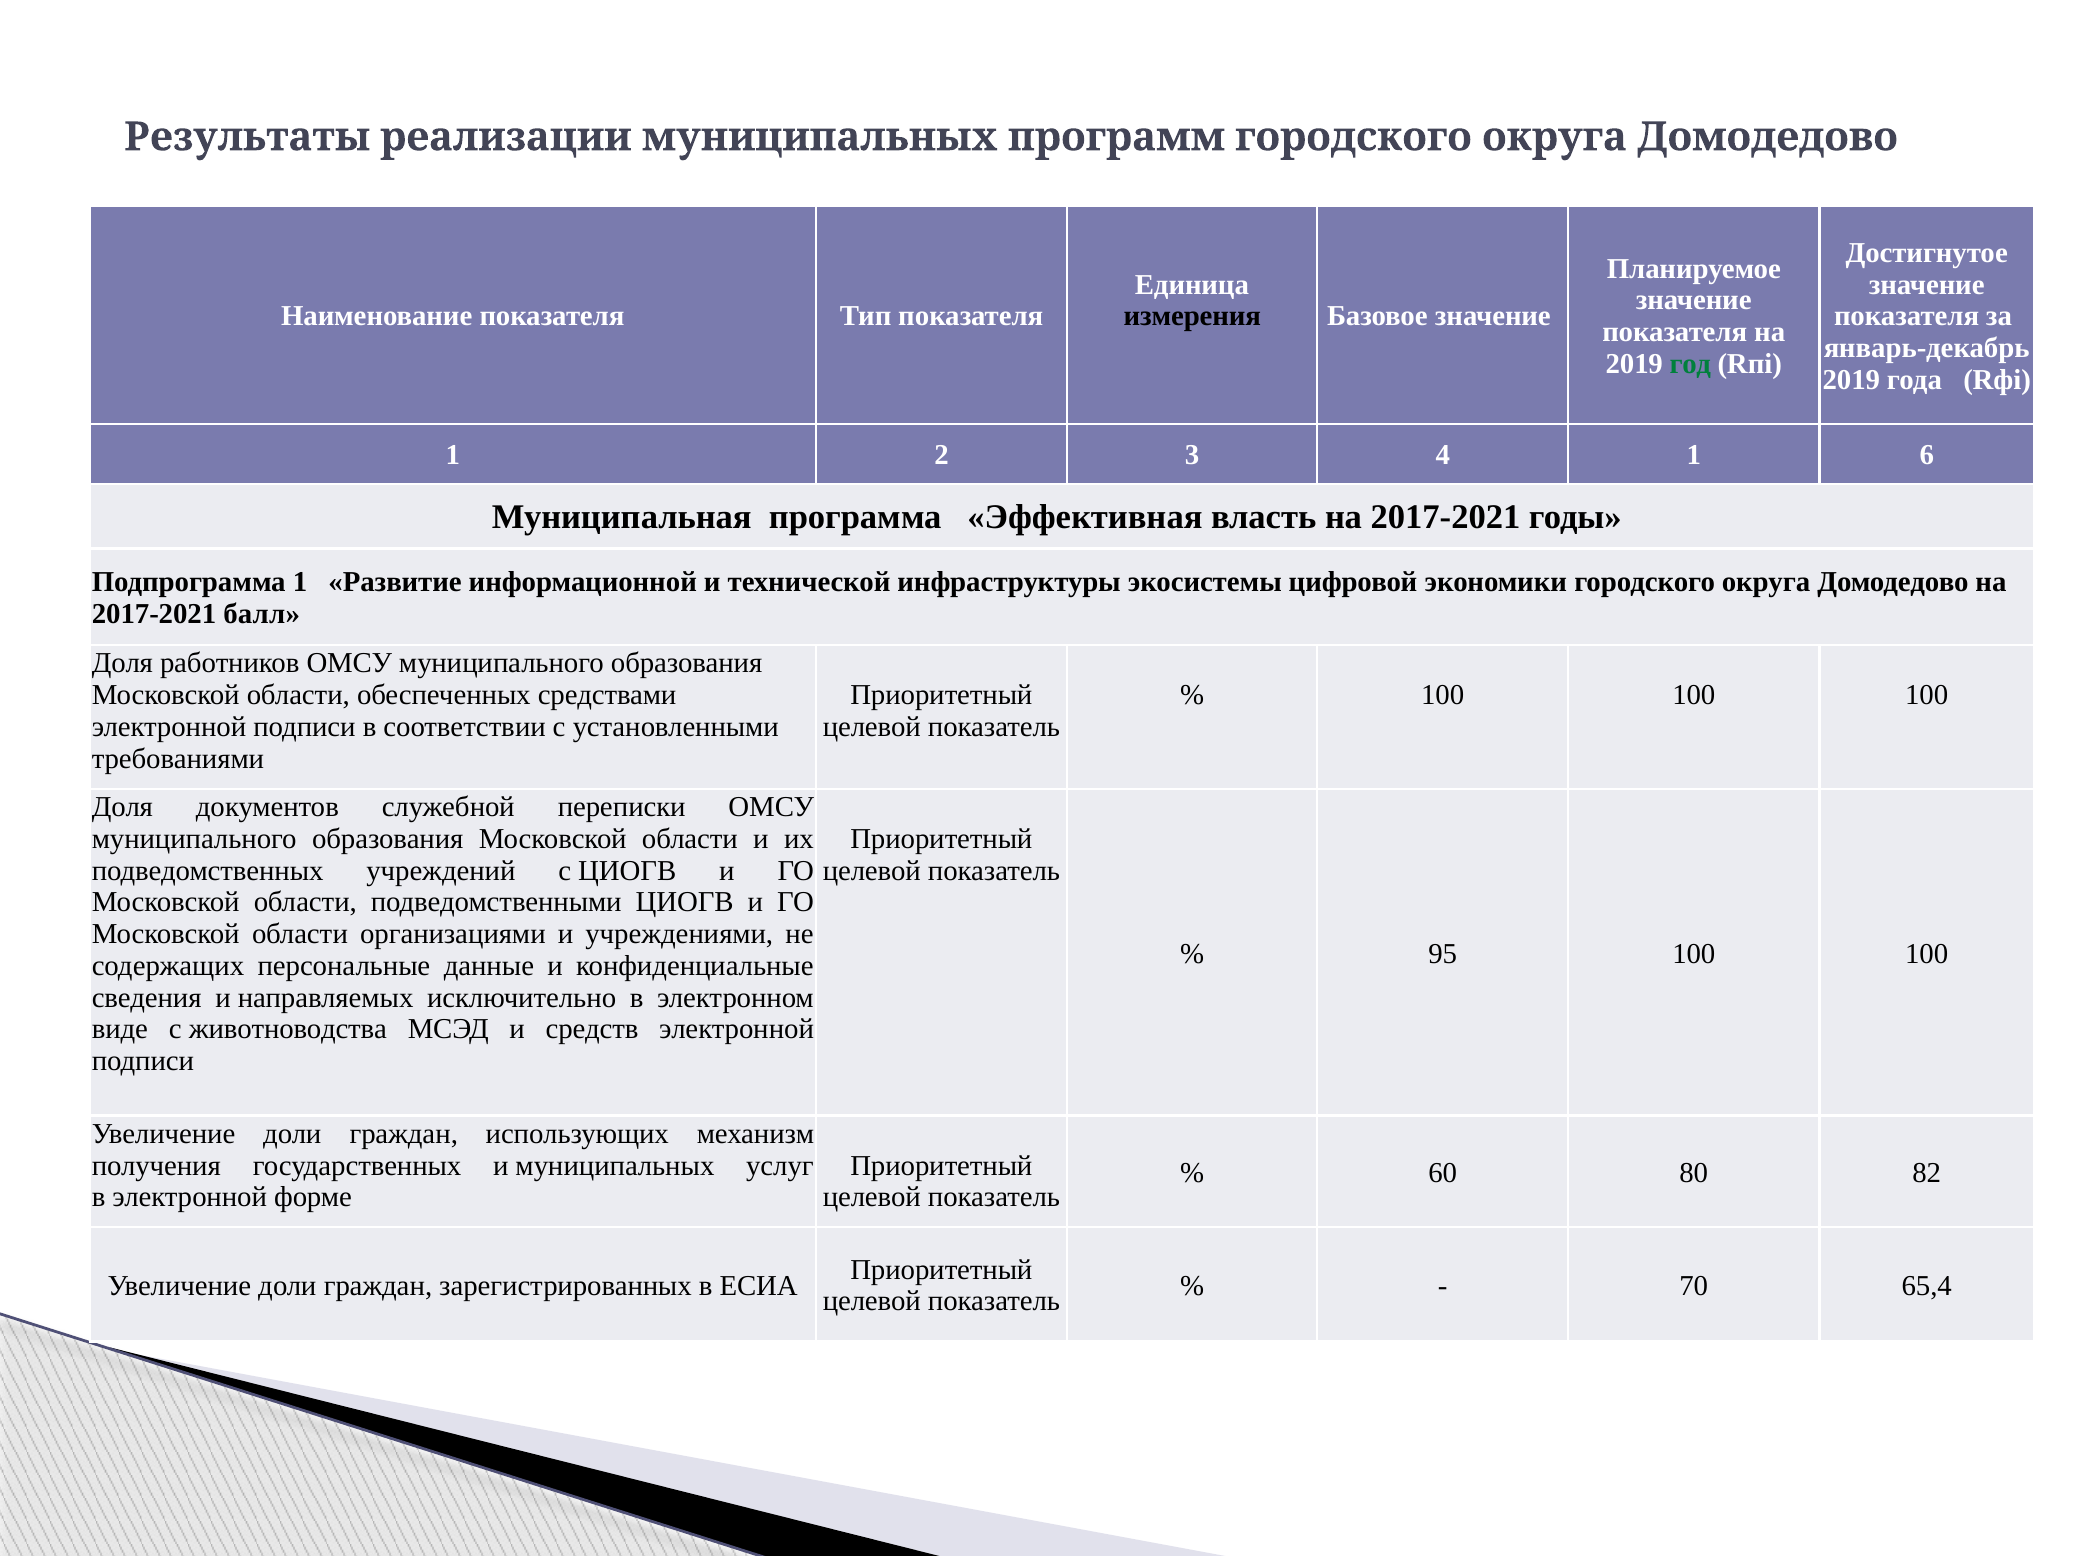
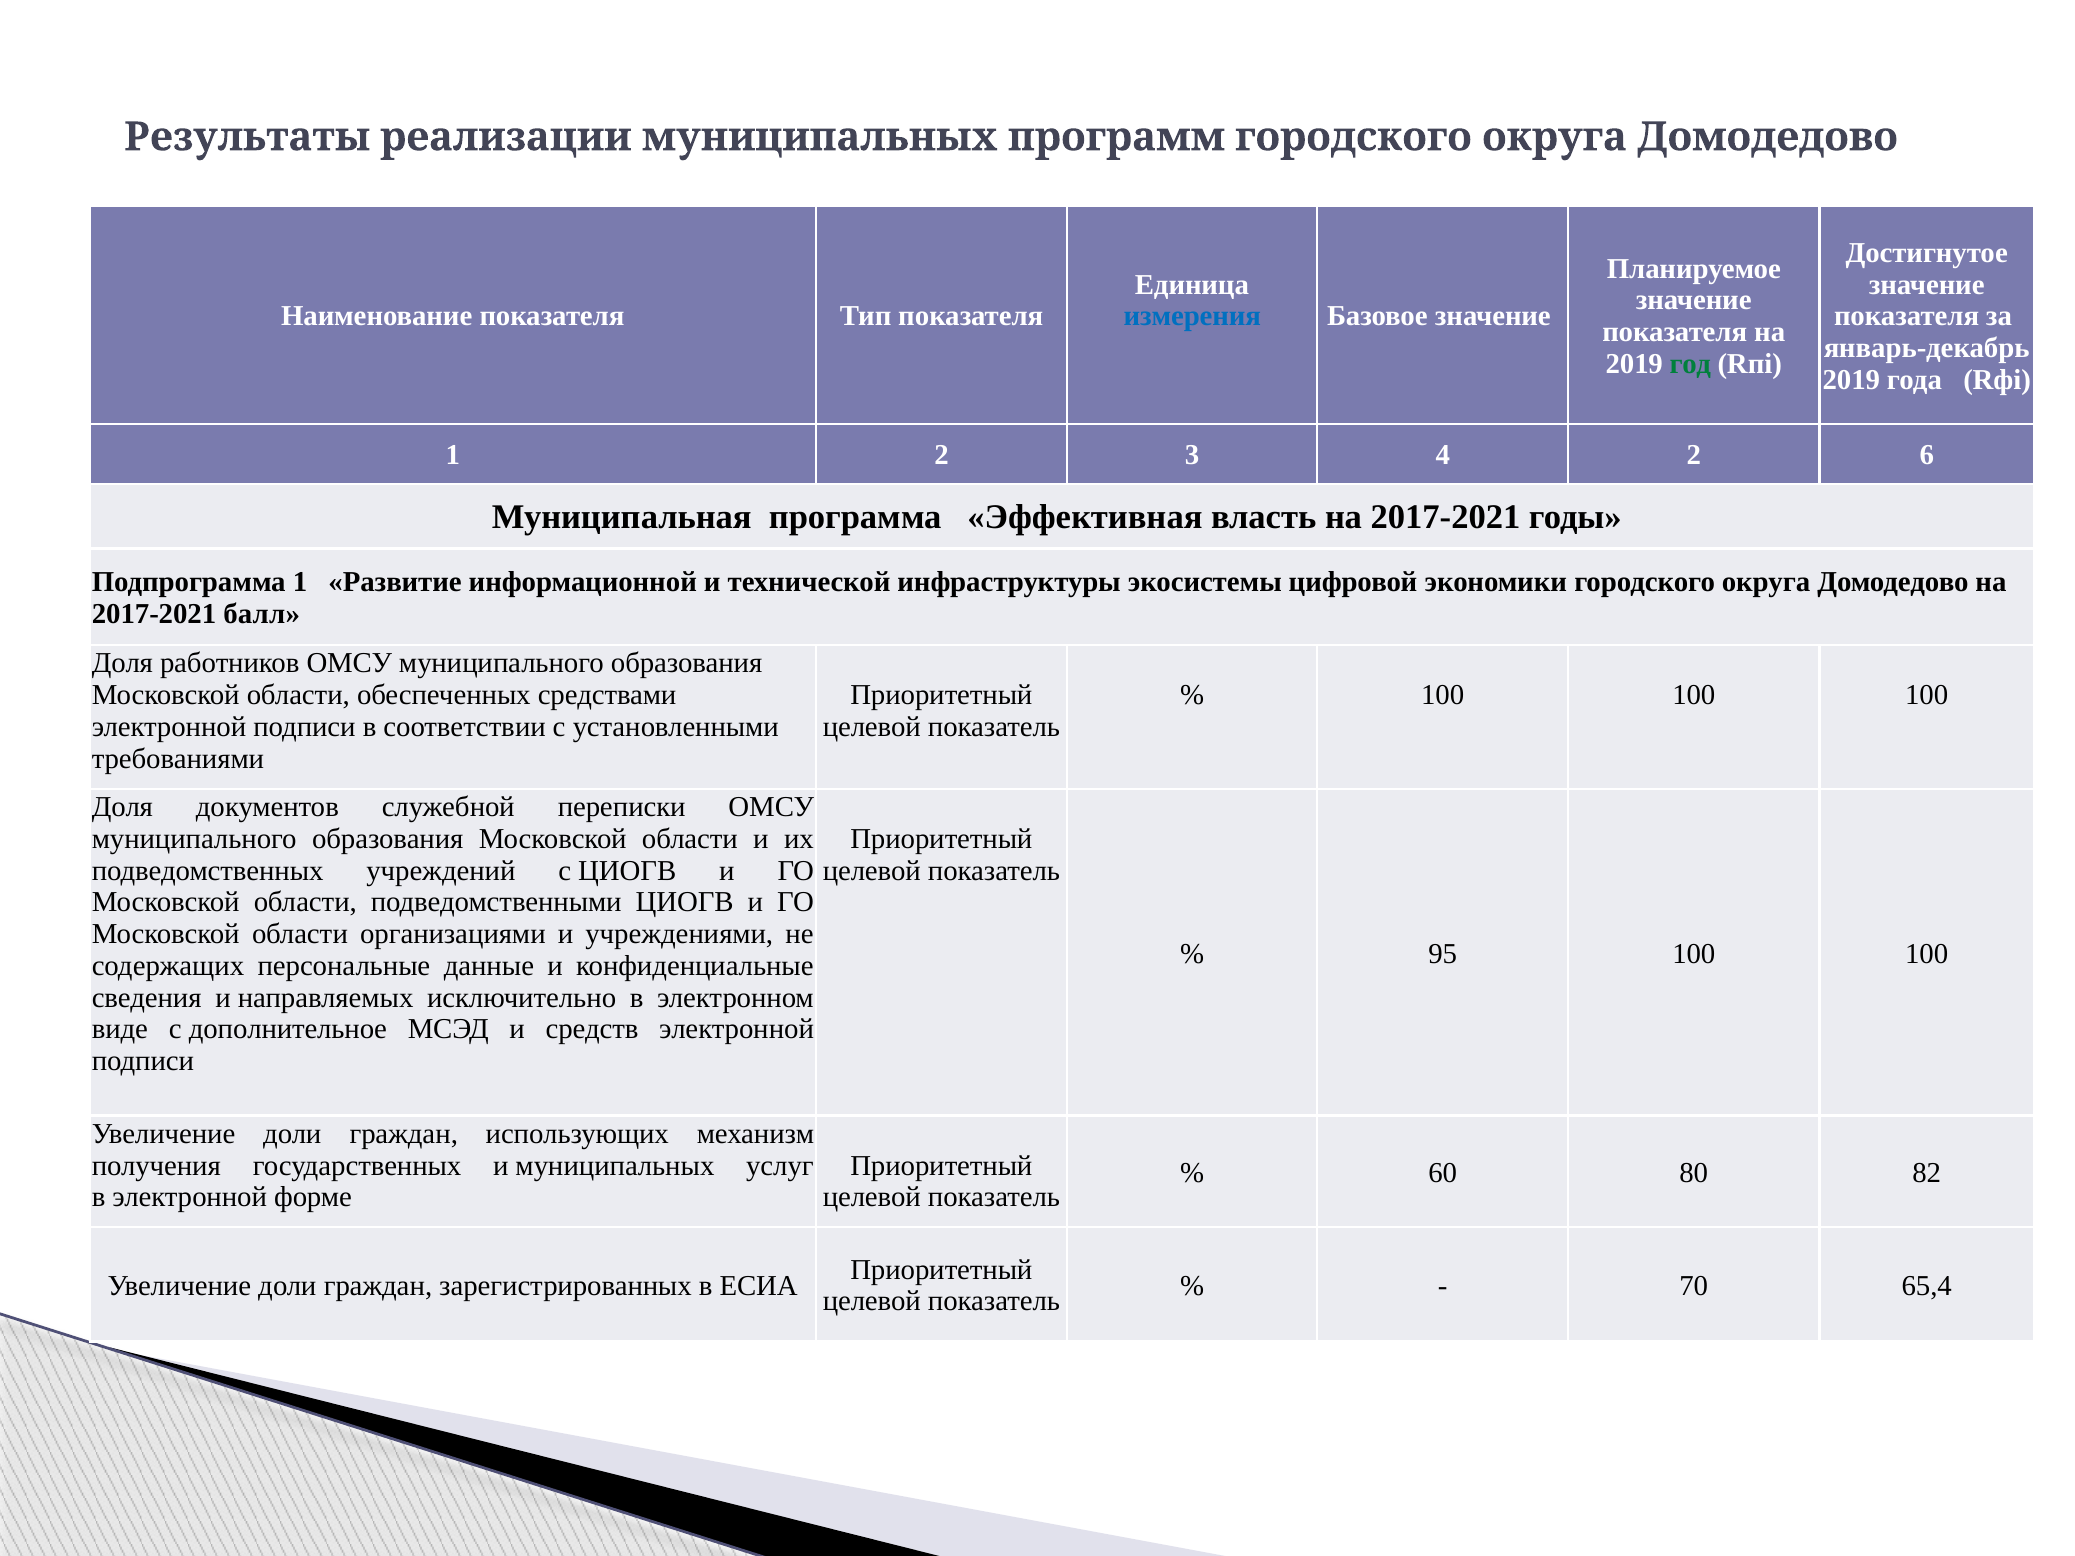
измерения colour: black -> blue (1192, 316)
4 1: 1 -> 2 (1694, 455)
животноводства: животноводства -> дополнительное (288, 1030)
